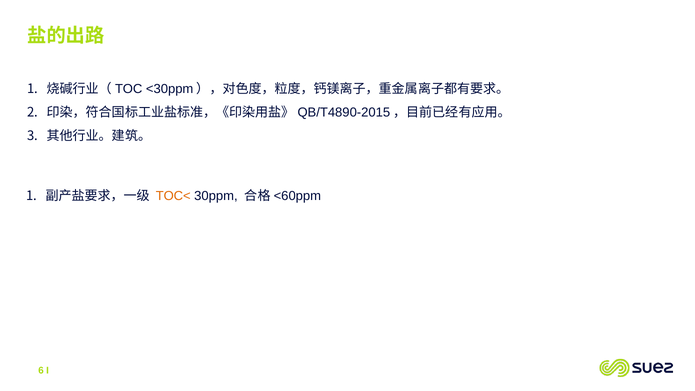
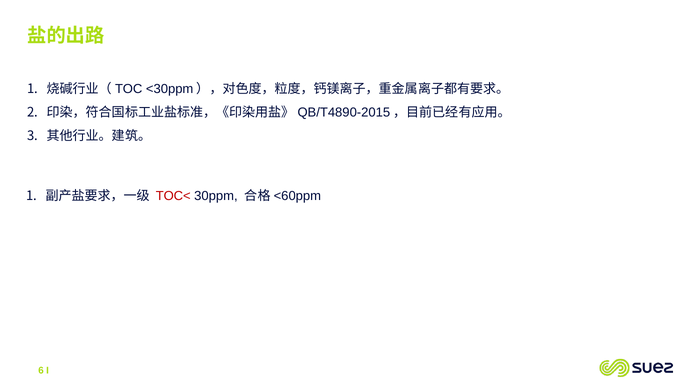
TOC< colour: orange -> red (173, 196)
